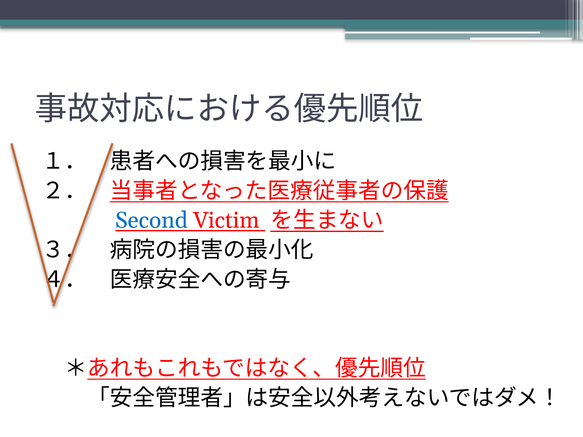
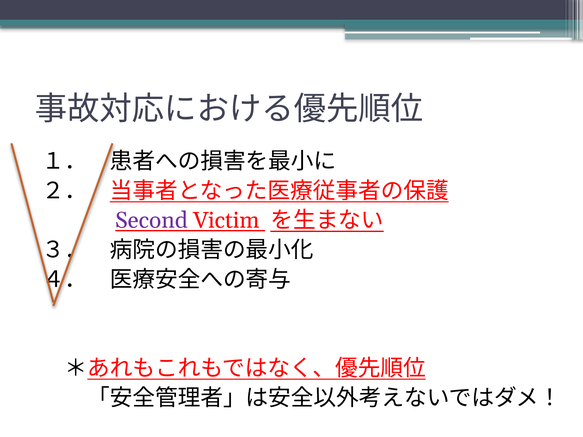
Second colour: blue -> purple (151, 221)
